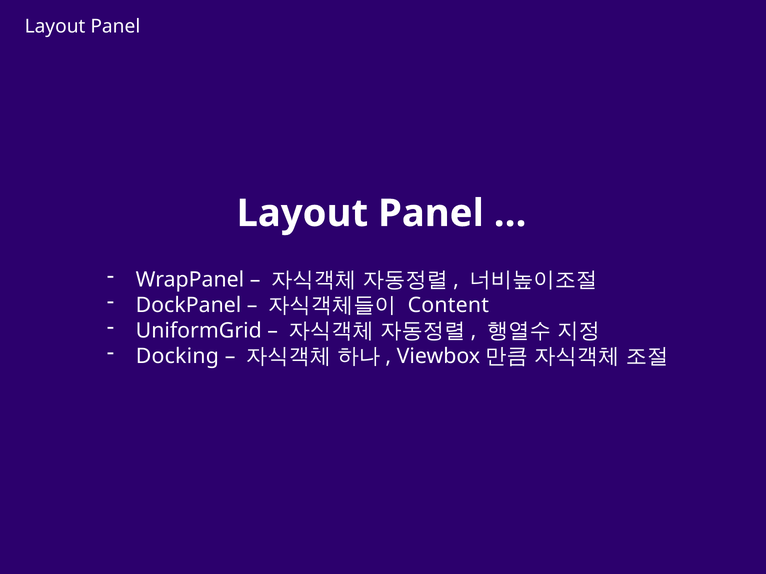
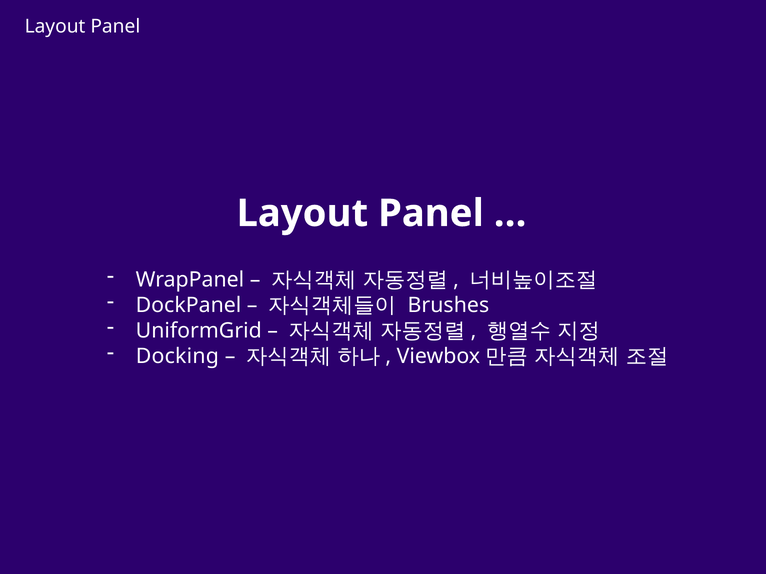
Content: Content -> Brushes (448, 305)
